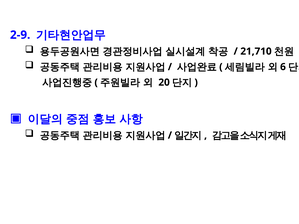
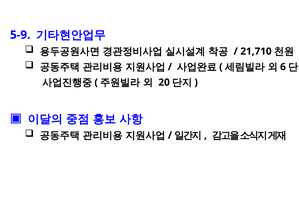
2-9: 2-9 -> 5-9 (20, 35)
